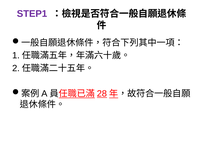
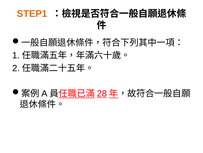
STEP1 colour: purple -> orange (32, 14)
